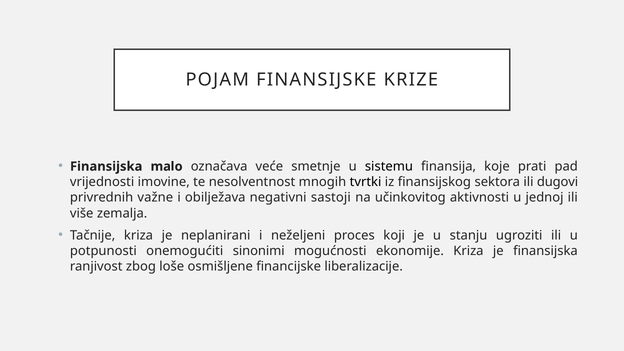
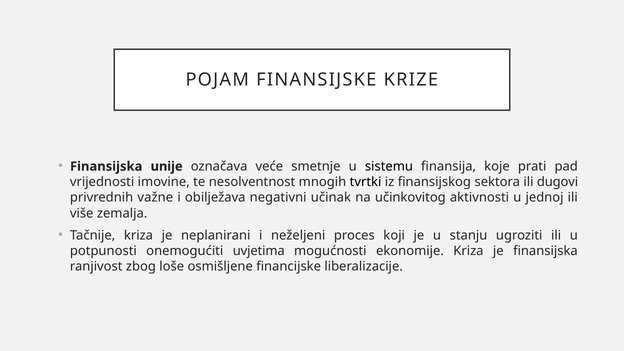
malo: malo -> unije (167, 166)
sastoji: sastoji -> učinak (331, 198)
sinonimi: sinonimi -> uvjetima (259, 251)
